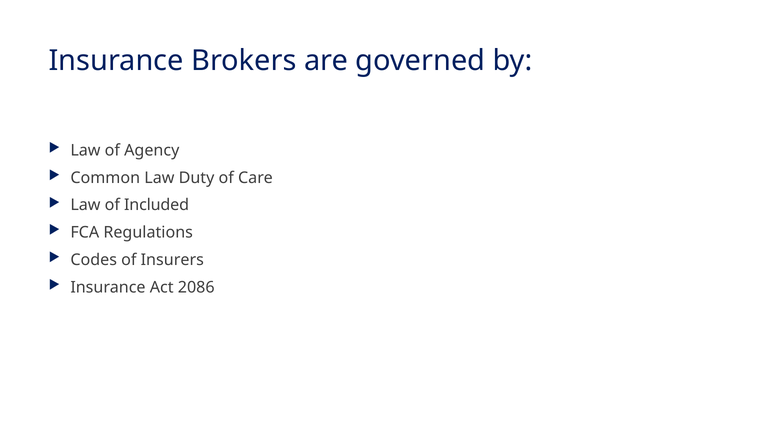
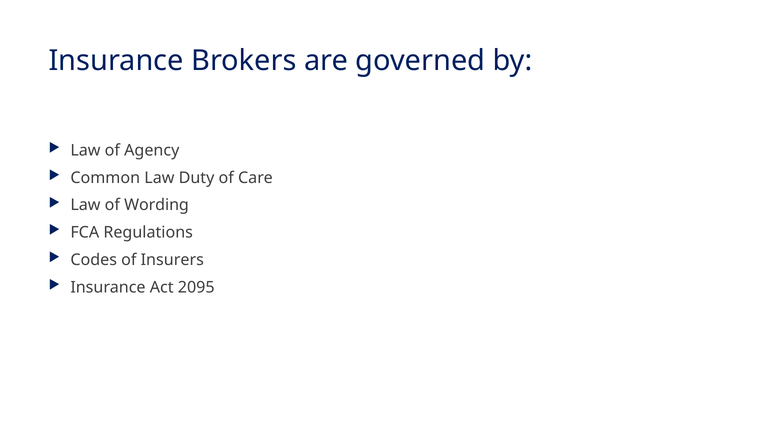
Included: Included -> Wording (157, 205)
2086: 2086 -> 2095 (196, 287)
